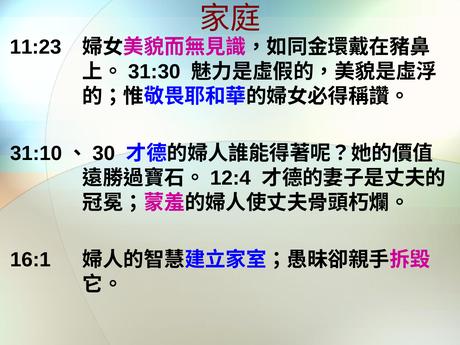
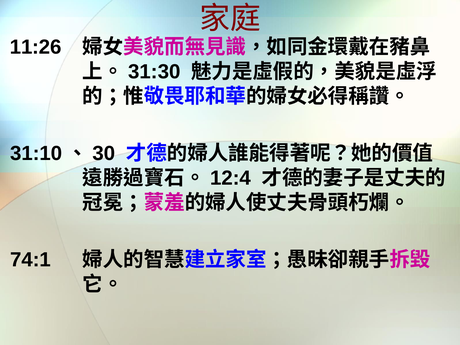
11:23: 11:23 -> 11:26 (36, 47)
16:1: 16:1 -> 74:1 (30, 260)
